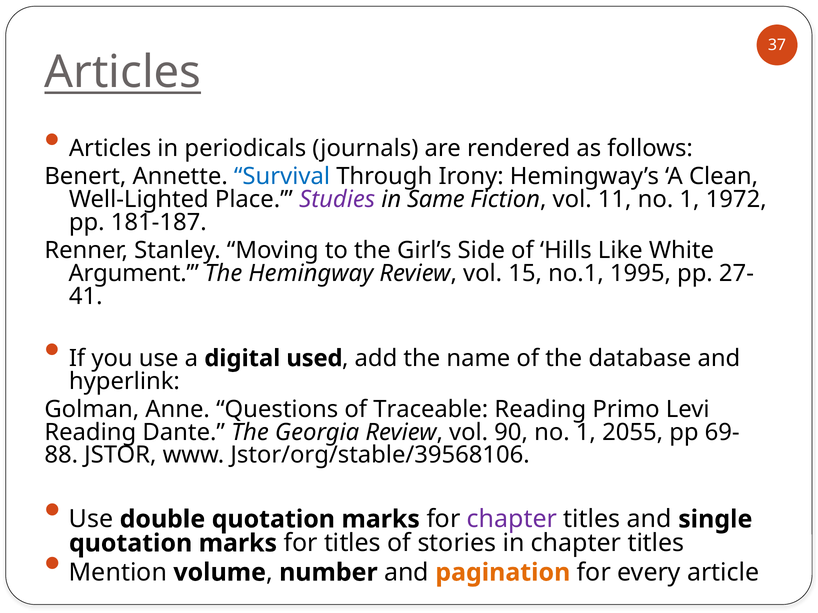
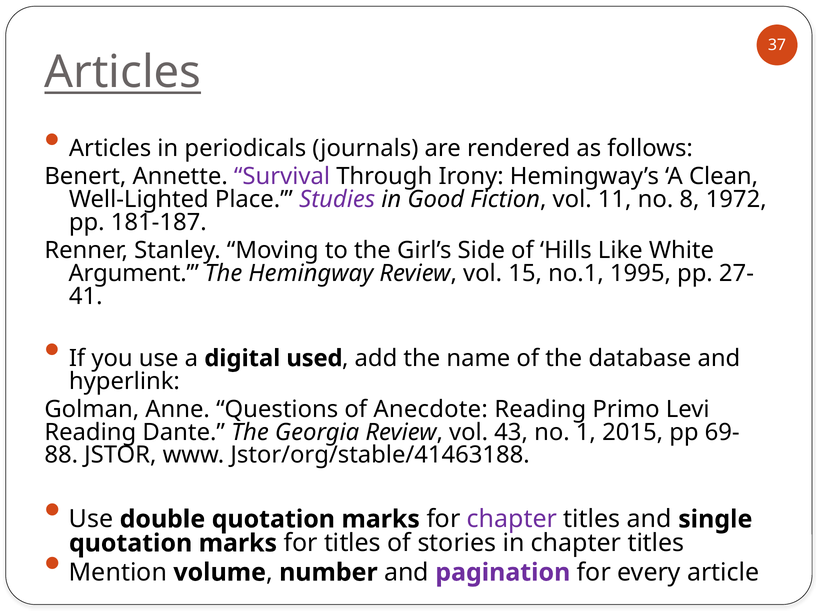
Survival colour: blue -> purple (282, 177)
Same: Same -> Good (436, 200)
11 no 1: 1 -> 8 (689, 200)
Traceable: Traceable -> Anecdote (431, 410)
90: 90 -> 43 (511, 433)
2055: 2055 -> 2015 (633, 433)
Jstor/org/stable/39568106: Jstor/org/stable/39568106 -> Jstor/org/stable/41463188 (380, 455)
pagination colour: orange -> purple (503, 573)
